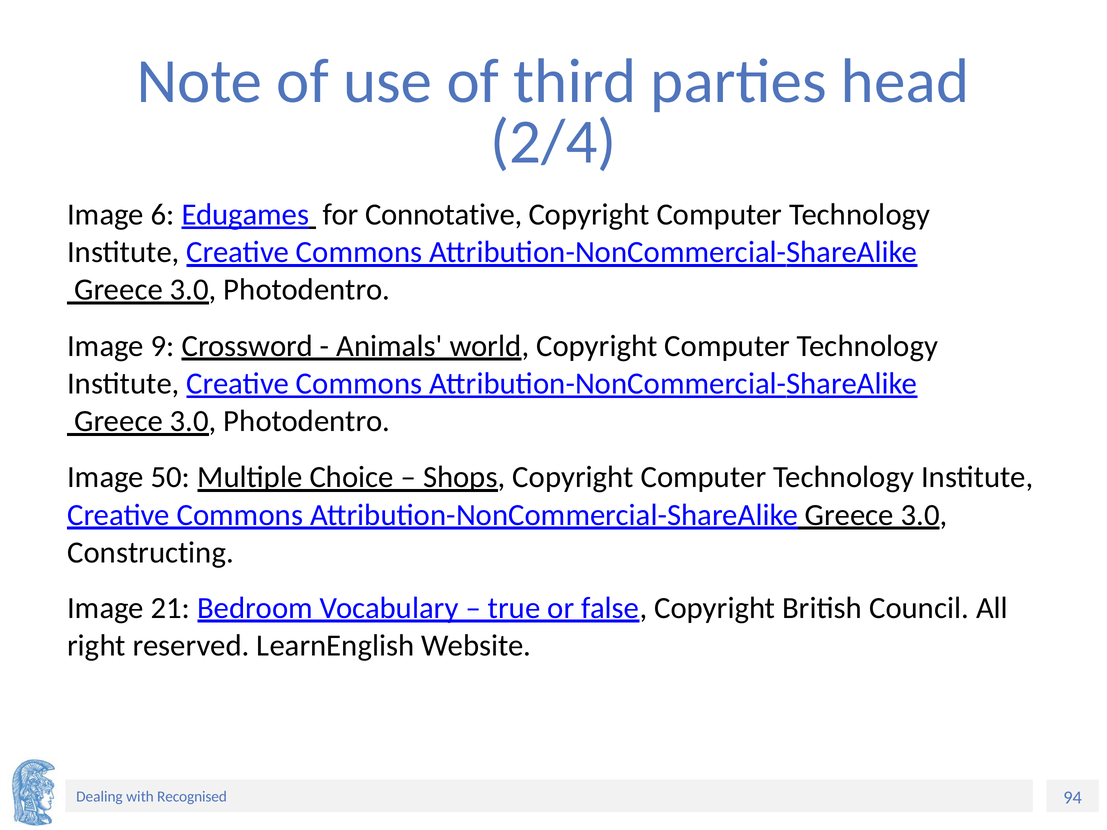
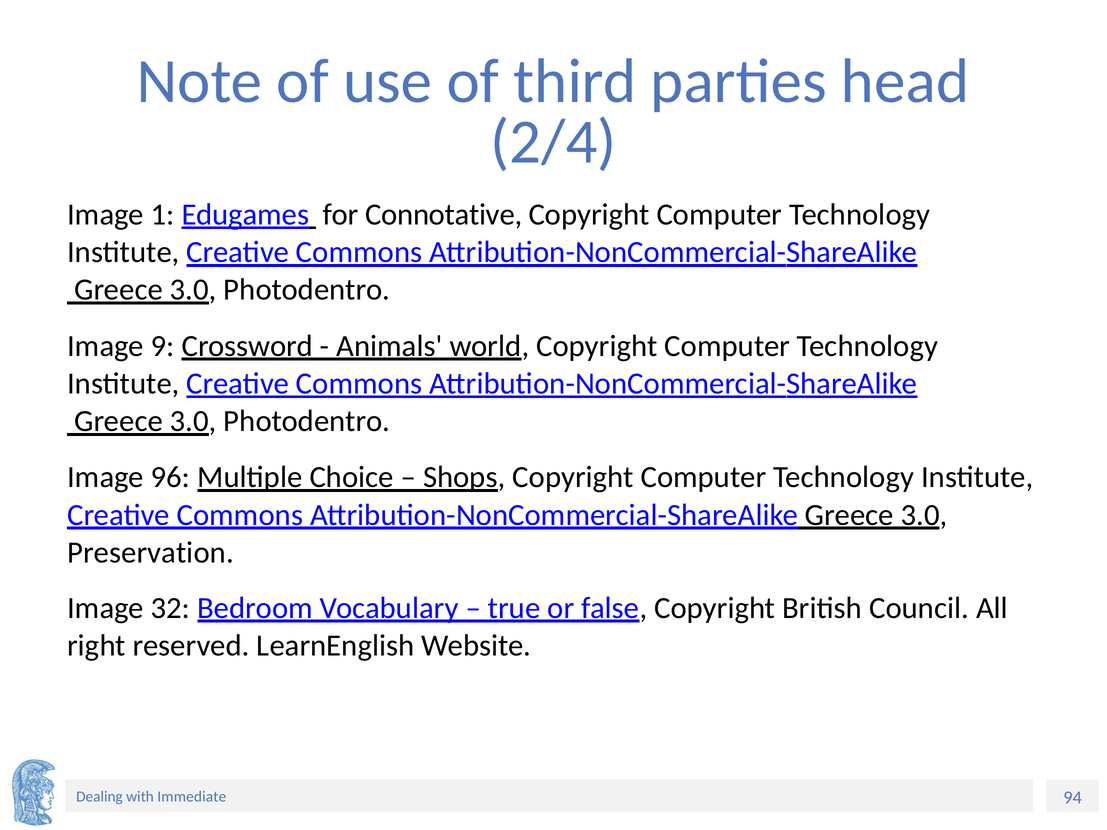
6: 6 -> 1 (163, 215)
50: 50 -> 96 (170, 477)
Constructing: Constructing -> Preservation (151, 553)
21: 21 -> 32 (170, 608)
Recognised: Recognised -> Immediate (192, 797)
